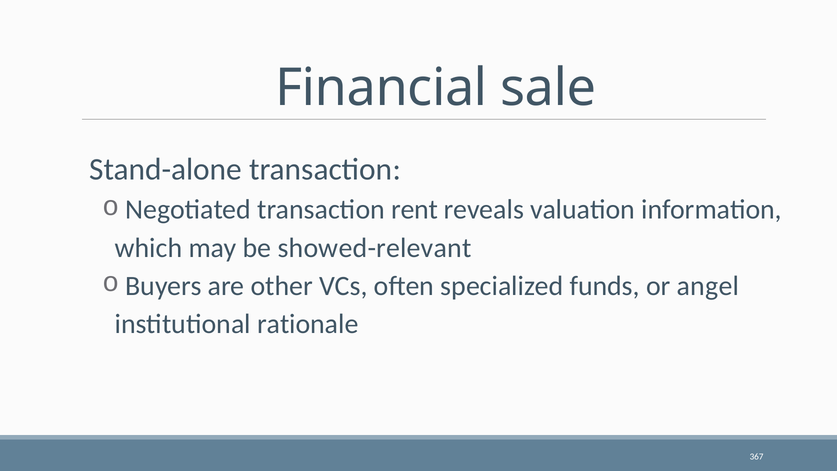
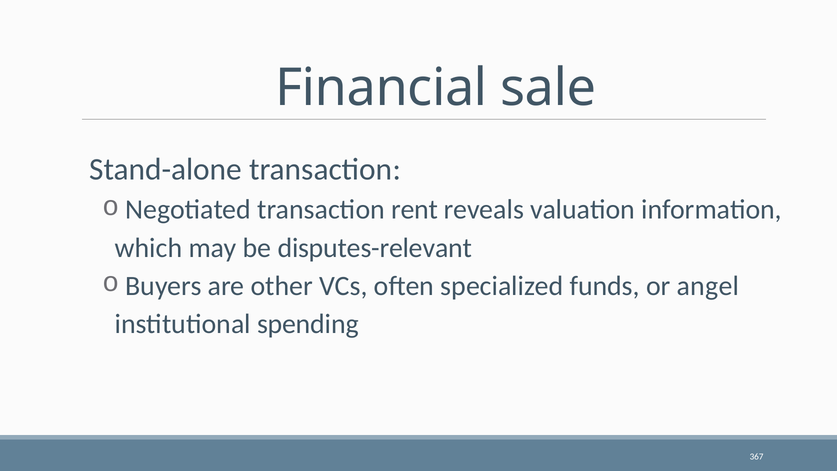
showed-relevant: showed-relevant -> disputes-relevant (375, 248)
rationale: rationale -> spending (308, 324)
